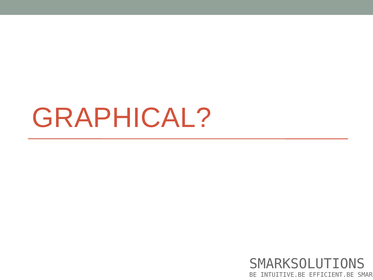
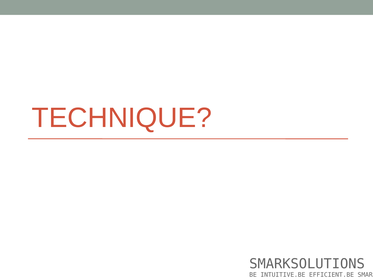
GRAPHICAL: GRAPHICAL -> TECHNIQUE (122, 118)
